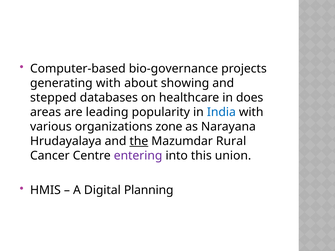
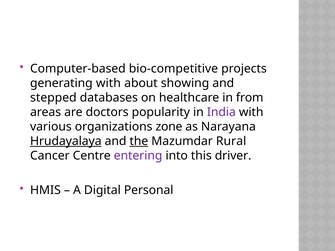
bio-governance: bio-governance -> bio-competitive (173, 69)
does: does -> from (250, 98)
leading: leading -> doctors (107, 112)
India colour: blue -> purple (221, 112)
Hrudayalaya underline: none -> present (66, 141)
union: union -> driver (233, 156)
Planning: Planning -> Personal (149, 190)
